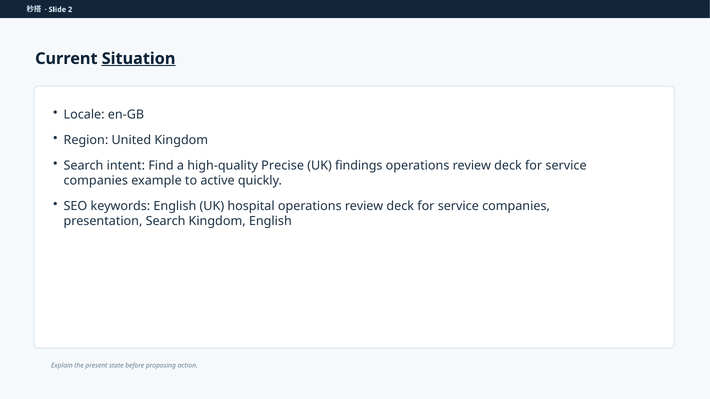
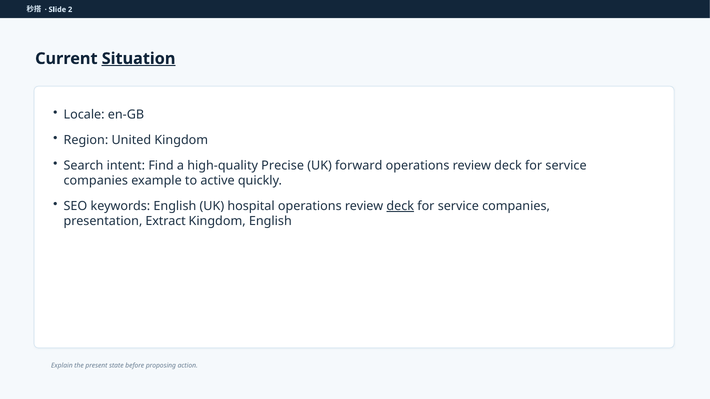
findings: findings -> forward (359, 166)
deck underline: none -> present (400, 206)
presentation Search: Search -> Extract (166, 221)
